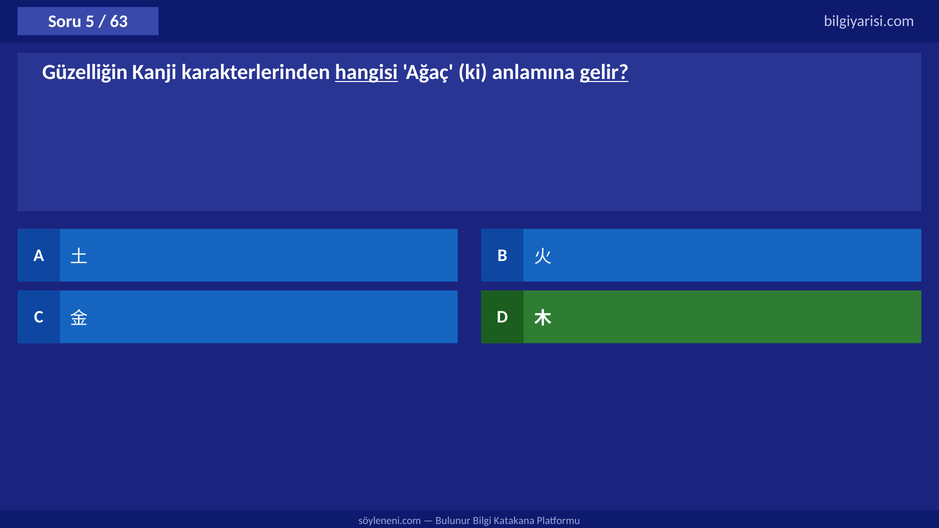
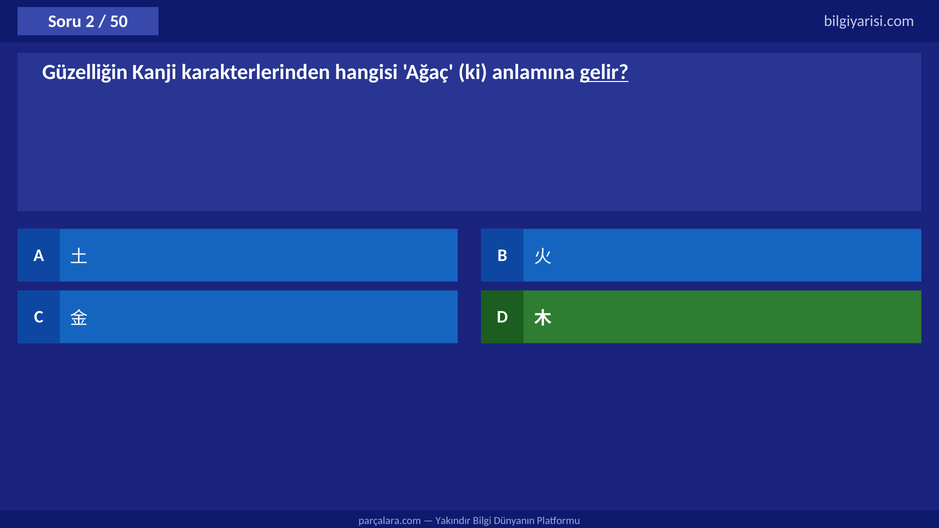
5: 5 -> 2 (90, 21)
63: 63 -> 50 (119, 21)
hangisi underline: present -> none (366, 72)
söyleneni.com: söyleneni.com -> parçalara.com (390, 521)
Bulunur: Bulunur -> Yakındır (453, 521)
Katakana: Katakana -> Dünyanın (514, 521)
